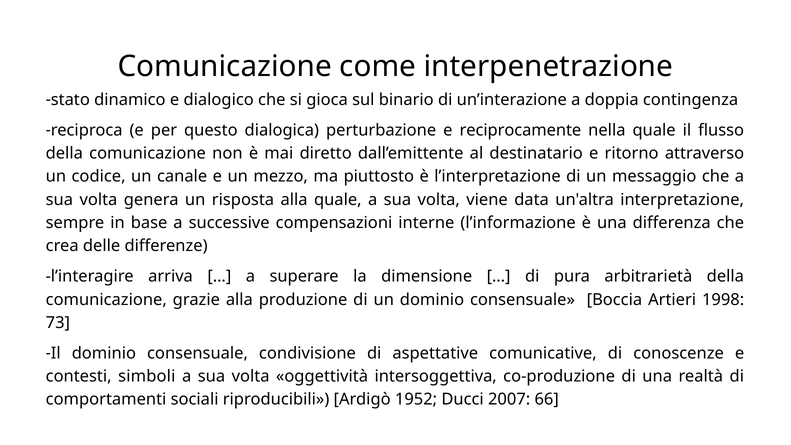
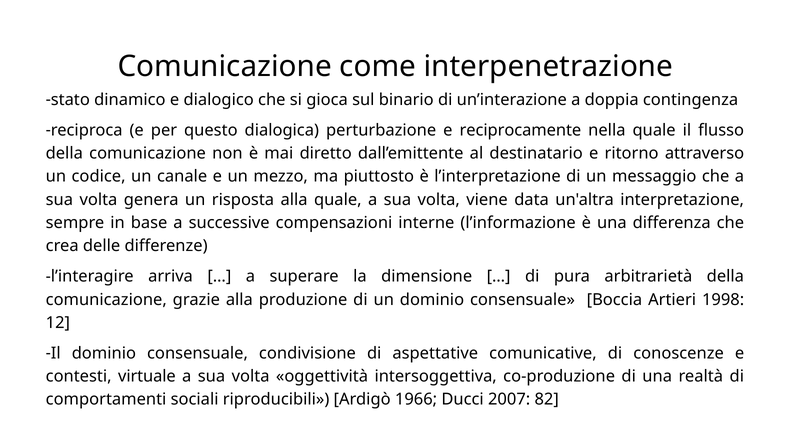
73: 73 -> 12 (58, 323)
simboli: simboli -> virtuale (147, 376)
1952: 1952 -> 1966 (416, 399)
66: 66 -> 82 (547, 399)
